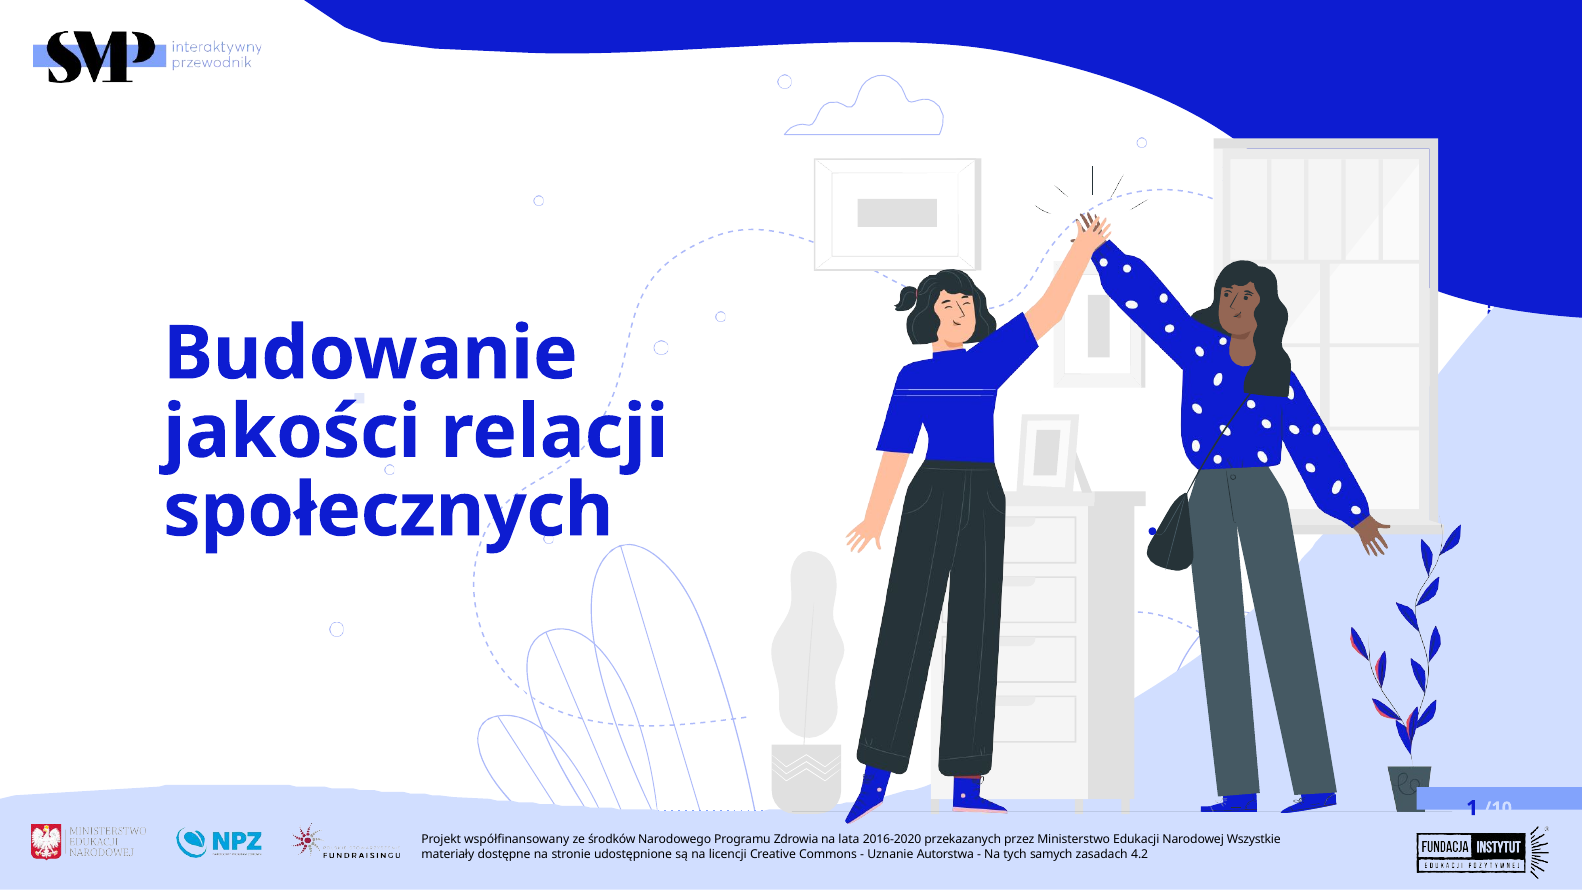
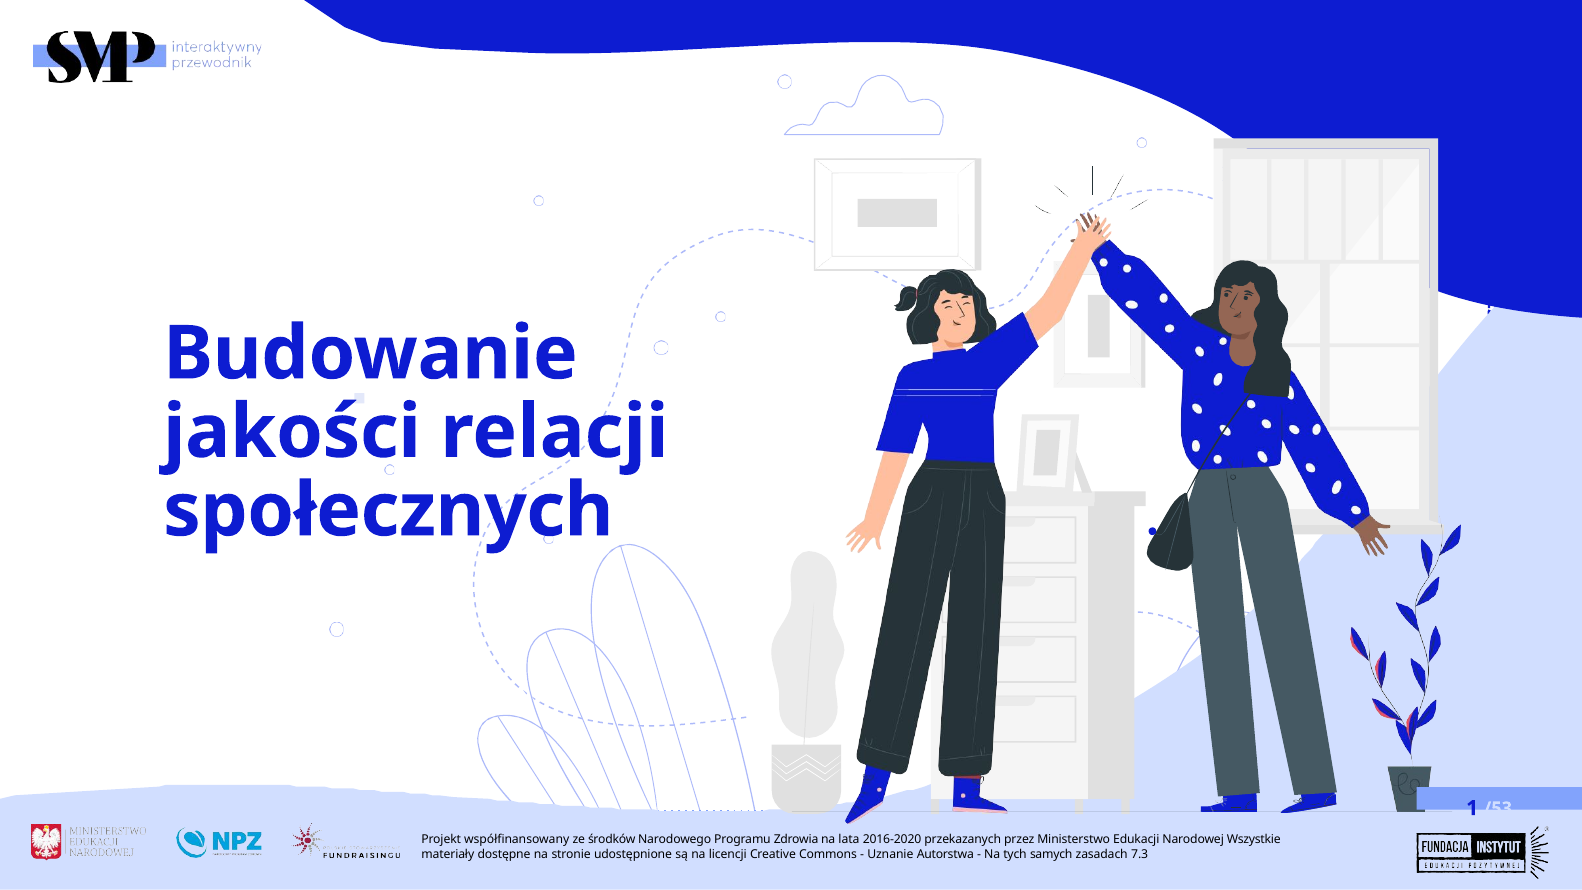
/10: /10 -> /53 (1498, 809)
4.2: 4.2 -> 7.3 (1140, 855)
